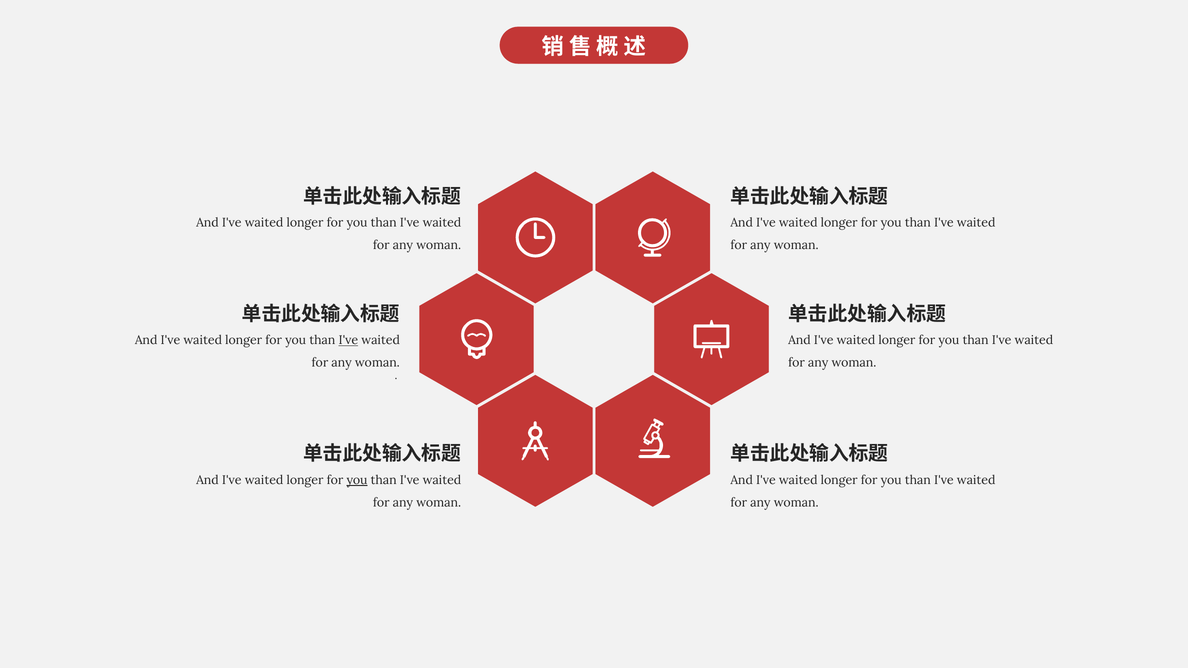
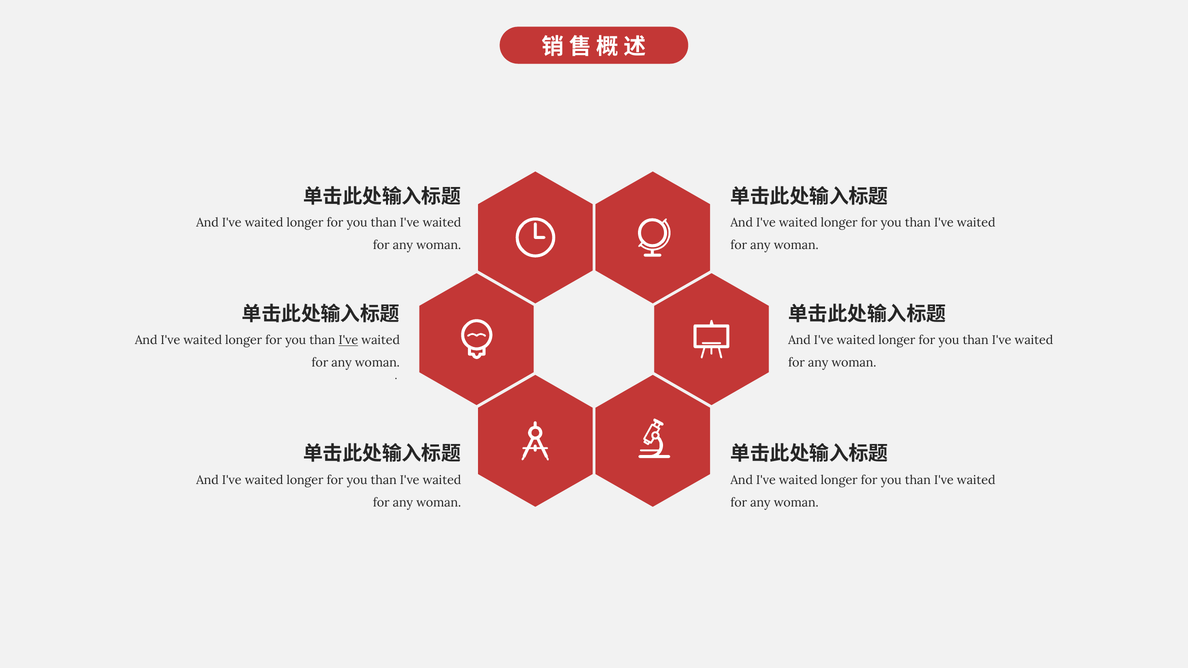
you underline: present -> none (357, 480)
